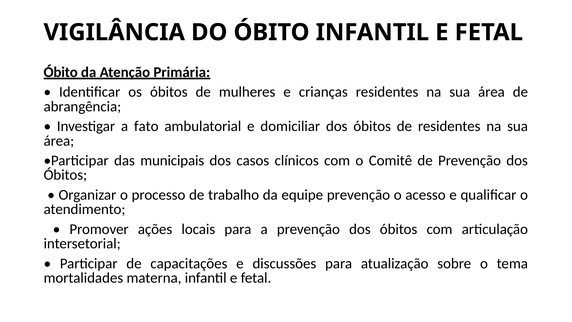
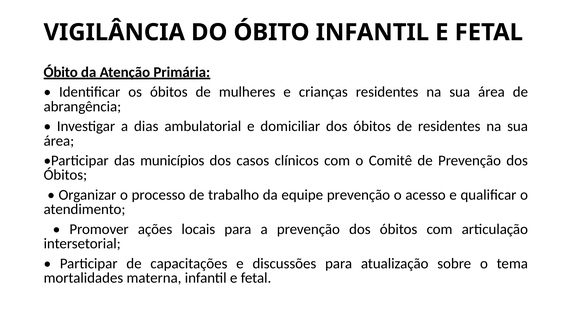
fato: fato -> dias (146, 126)
municipais: municipais -> municípios (172, 160)
